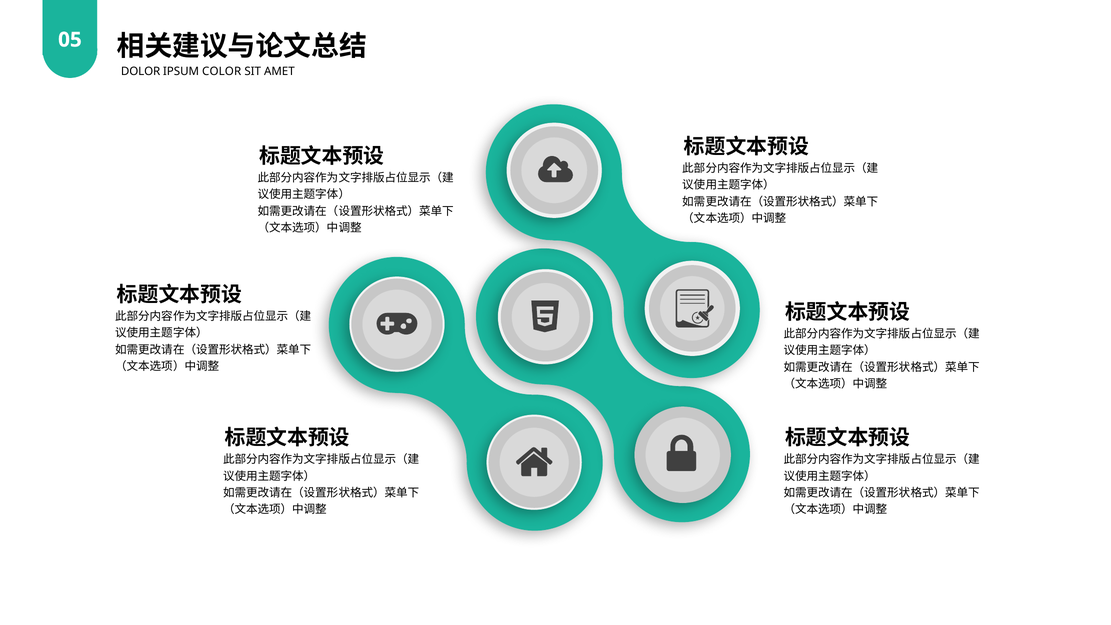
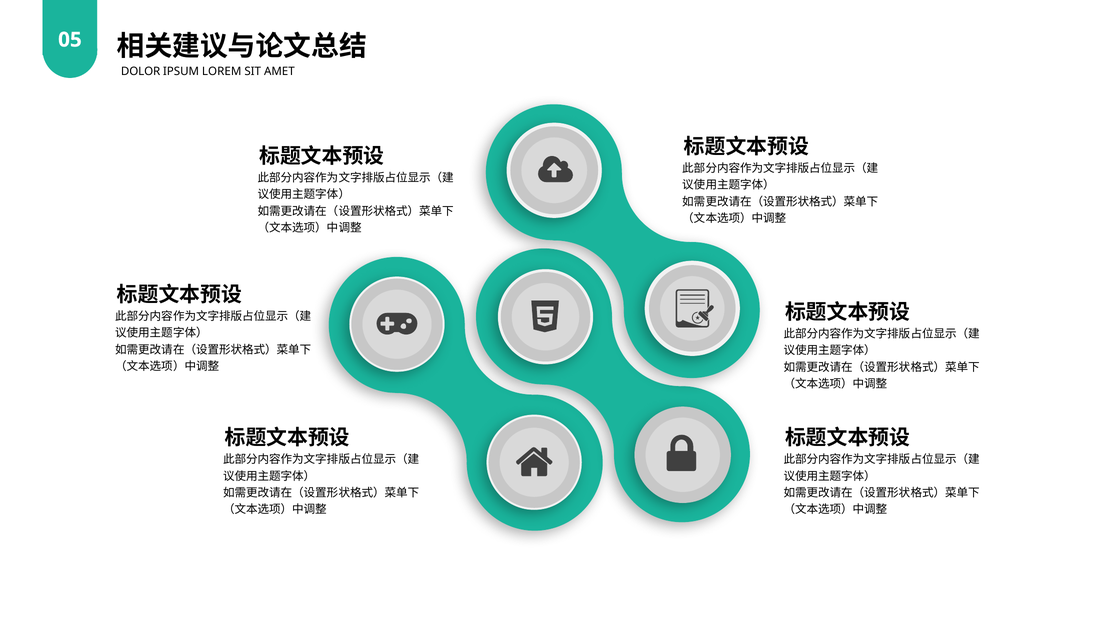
COLOR: COLOR -> LOREM (222, 71)
